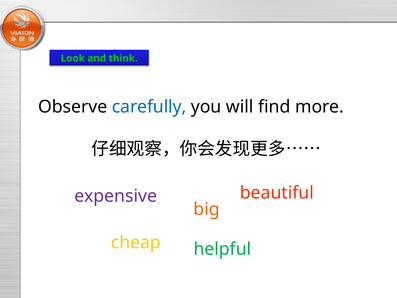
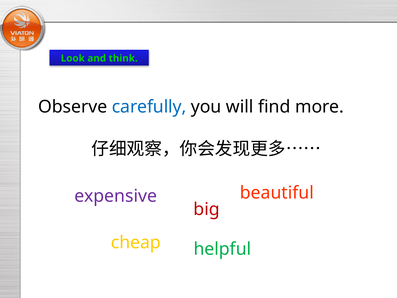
big colour: orange -> red (207, 209)
